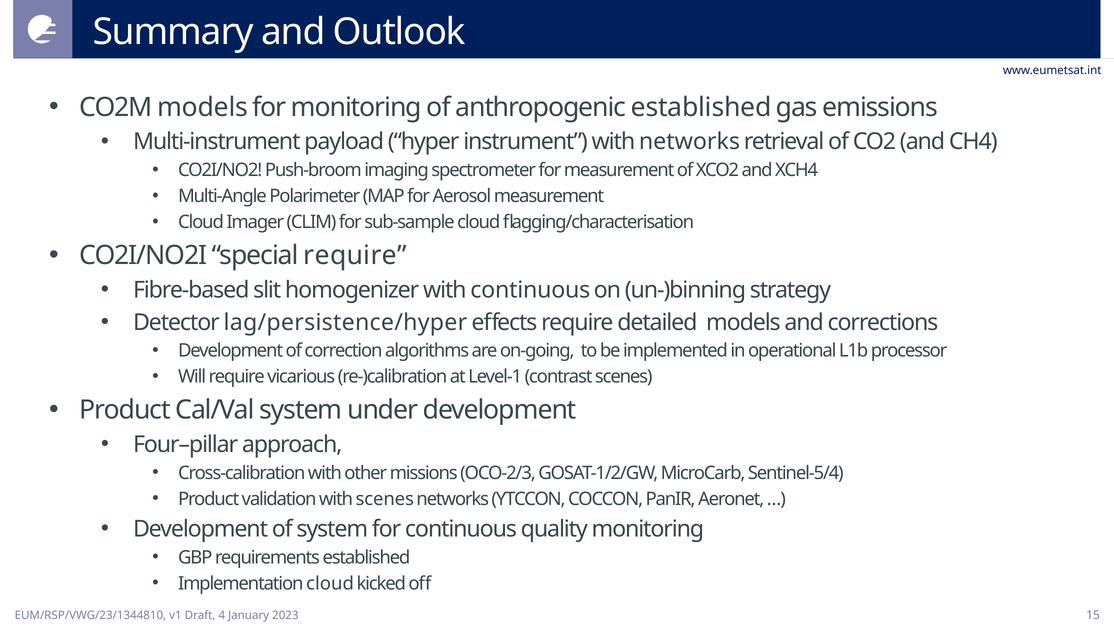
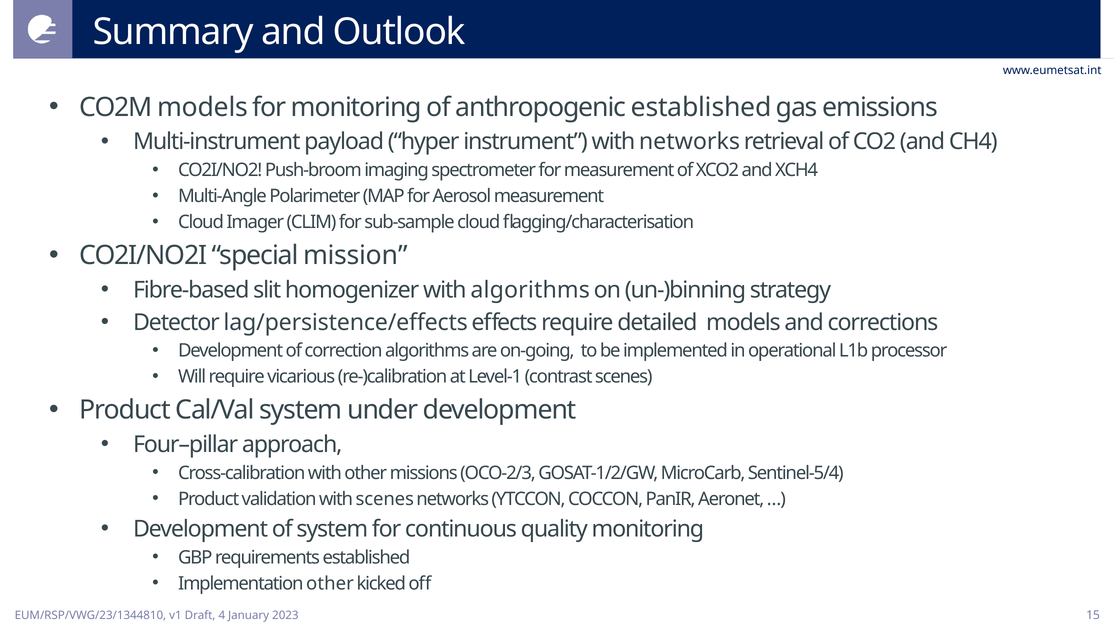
special require: require -> mission (355, 255)
with continuous: continuous -> algorithms (530, 290)
lag/persistence/hyper: lag/persistence/hyper -> lag/persistence/effects (346, 322)
Implementation cloud: cloud -> other (330, 583)
